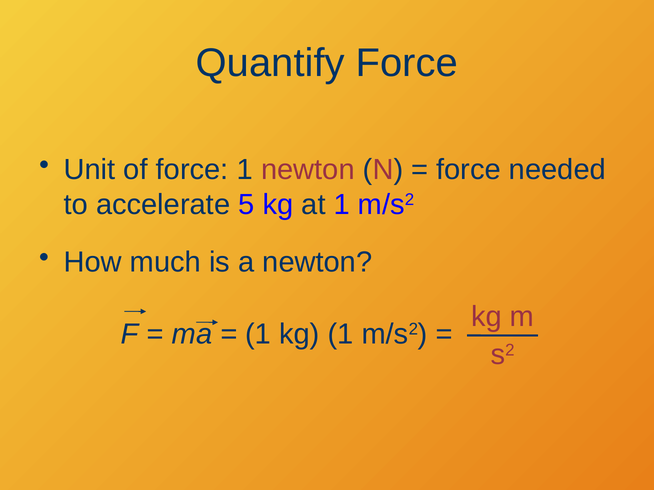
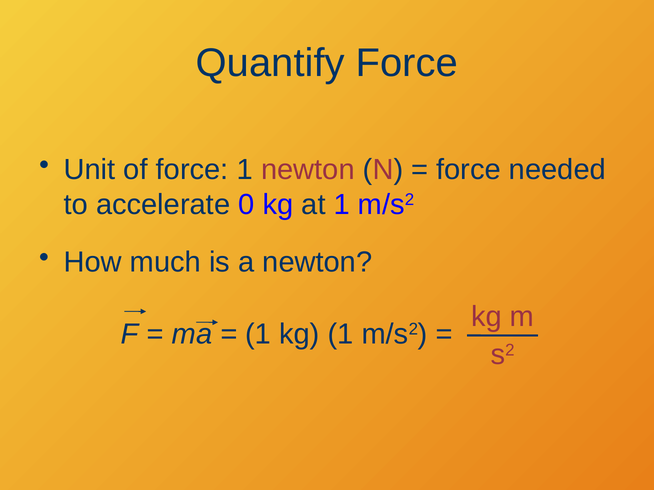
5: 5 -> 0 (246, 205)
